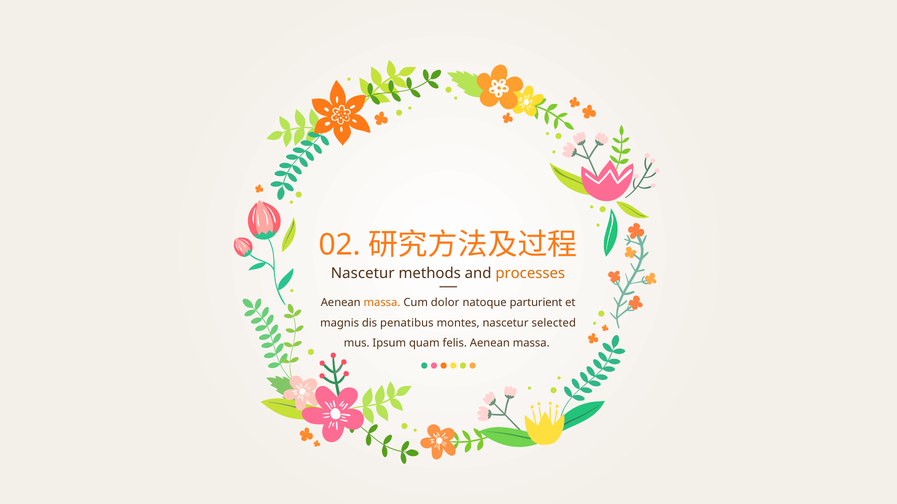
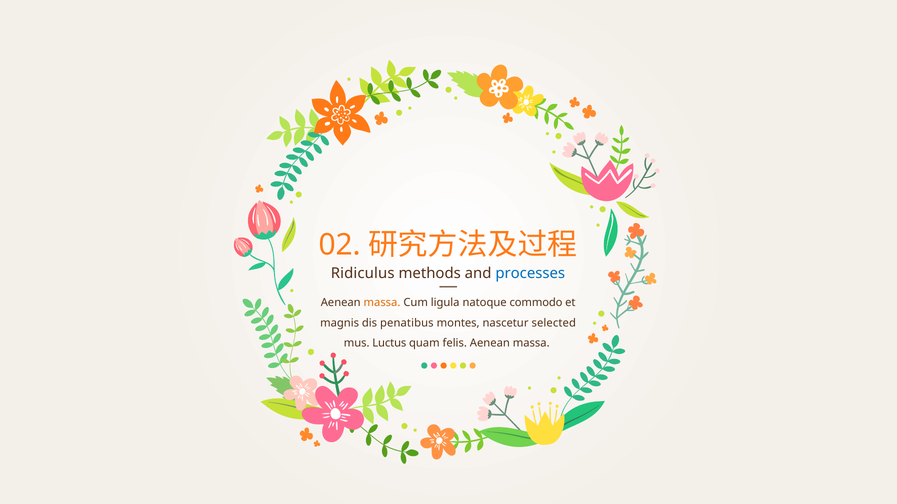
Nascetur: Nascetur -> Ridiculus (363, 274)
processes colour: orange -> blue (530, 274)
dolor: dolor -> ligula (445, 303)
parturient: parturient -> commodo (536, 303)
Ipsum: Ipsum -> Luctus (389, 344)
